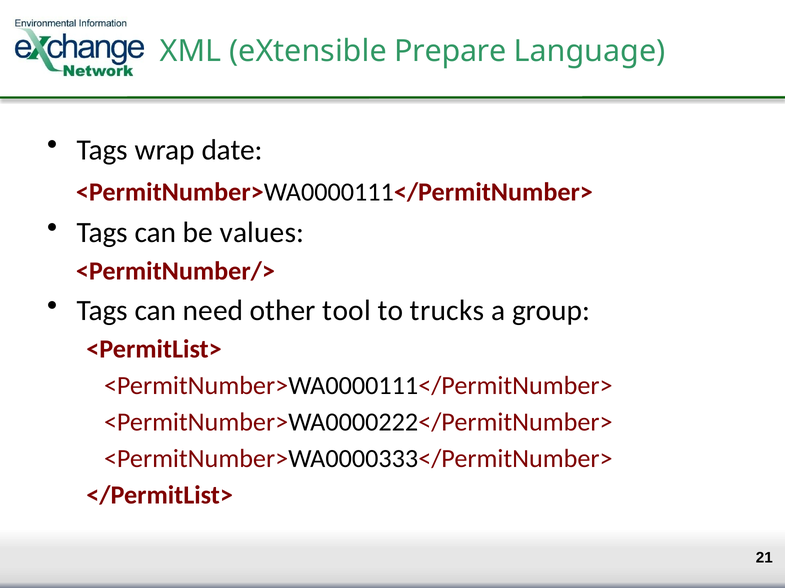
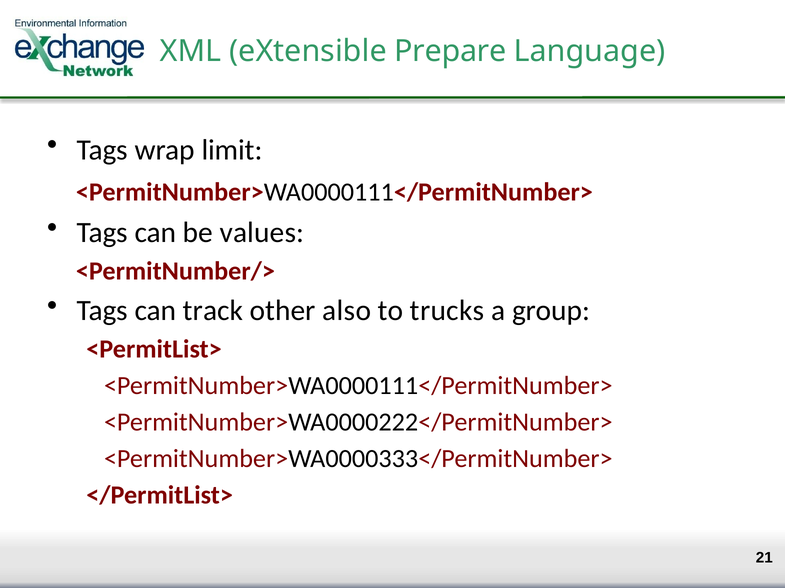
date: date -> limit (232, 150)
need: need -> track (213, 311)
tool: tool -> also (347, 311)
